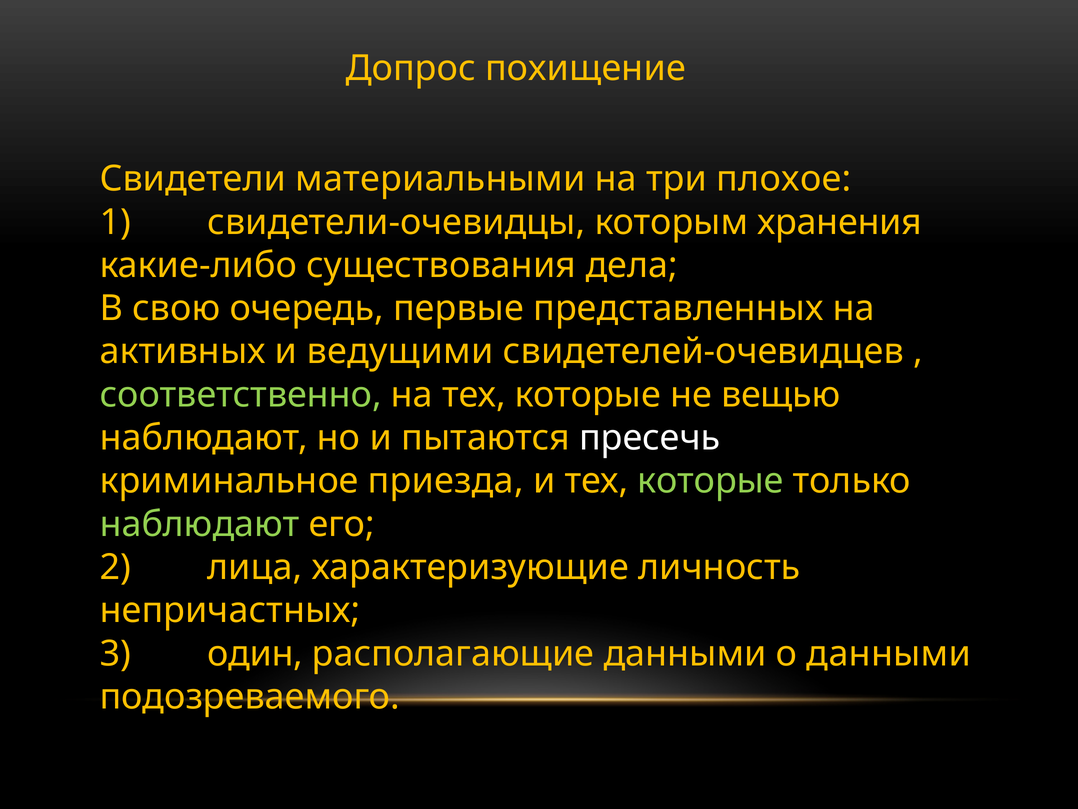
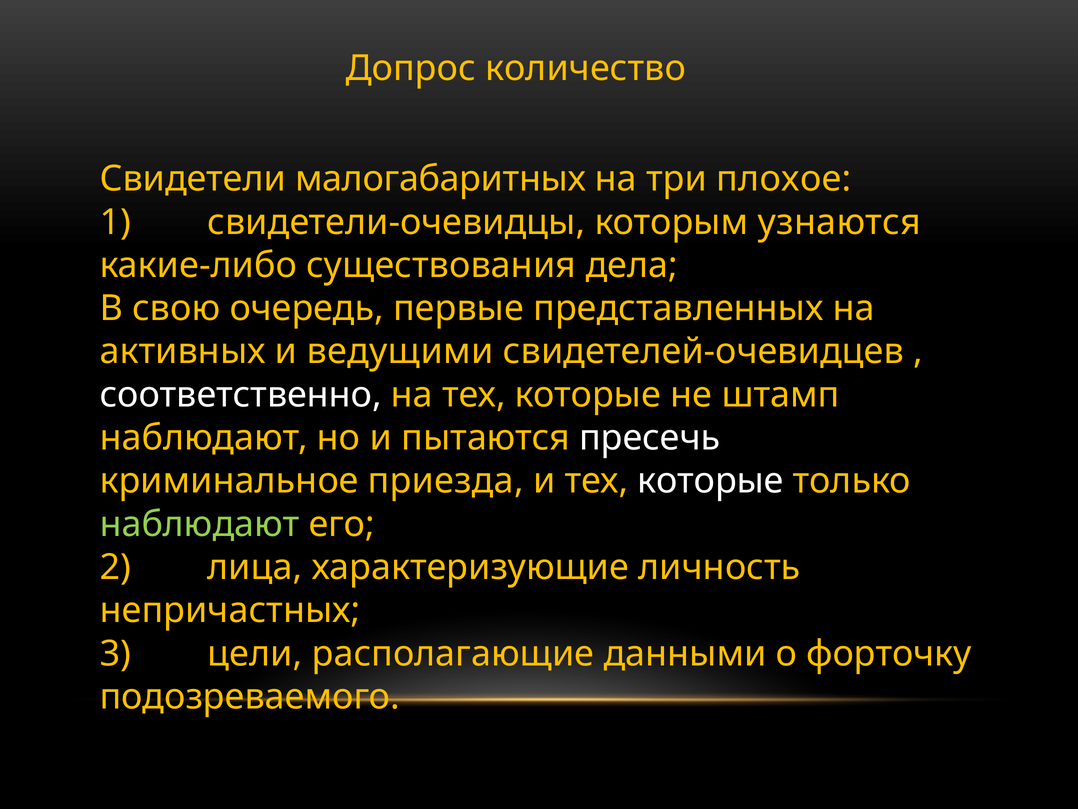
похищение: похищение -> количество (586, 69)
материальными: материальными -> малогабаритных (441, 179)
хранения: хранения -> узнаются (839, 222)
соответственно colour: light green -> white (241, 395)
вещью: вещью -> штамп (781, 395)
которые colour: light green -> white (710, 481)
один: один -> цели (255, 653)
о данными: данными -> форточку (889, 653)
